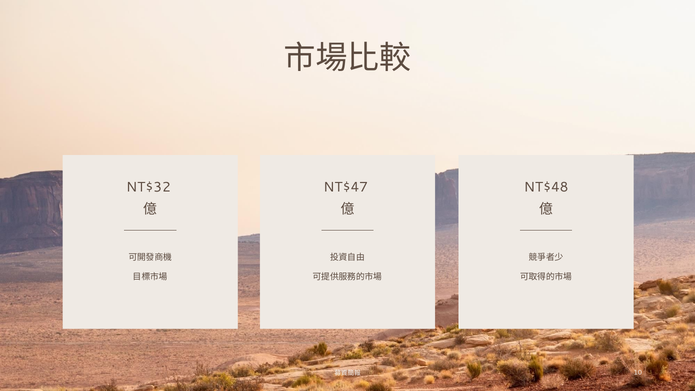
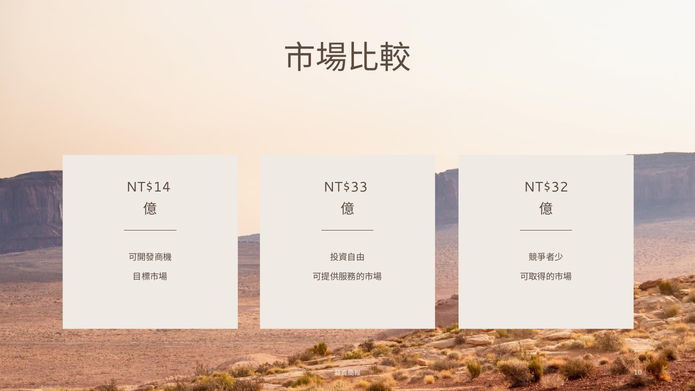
NT$32: NT$32 -> NT$14 (148, 187)
NT$47: NT$47 -> NT$33 (346, 187)
NT$48: NT$48 -> NT$32 (546, 187)
